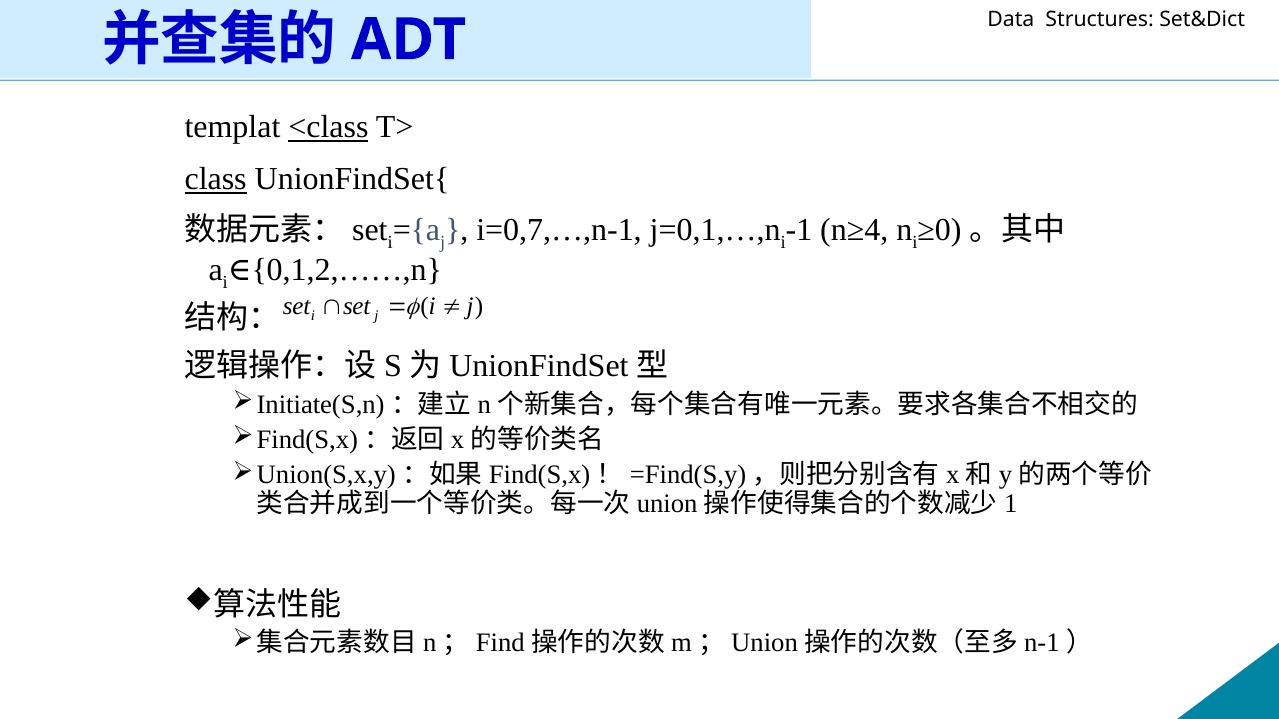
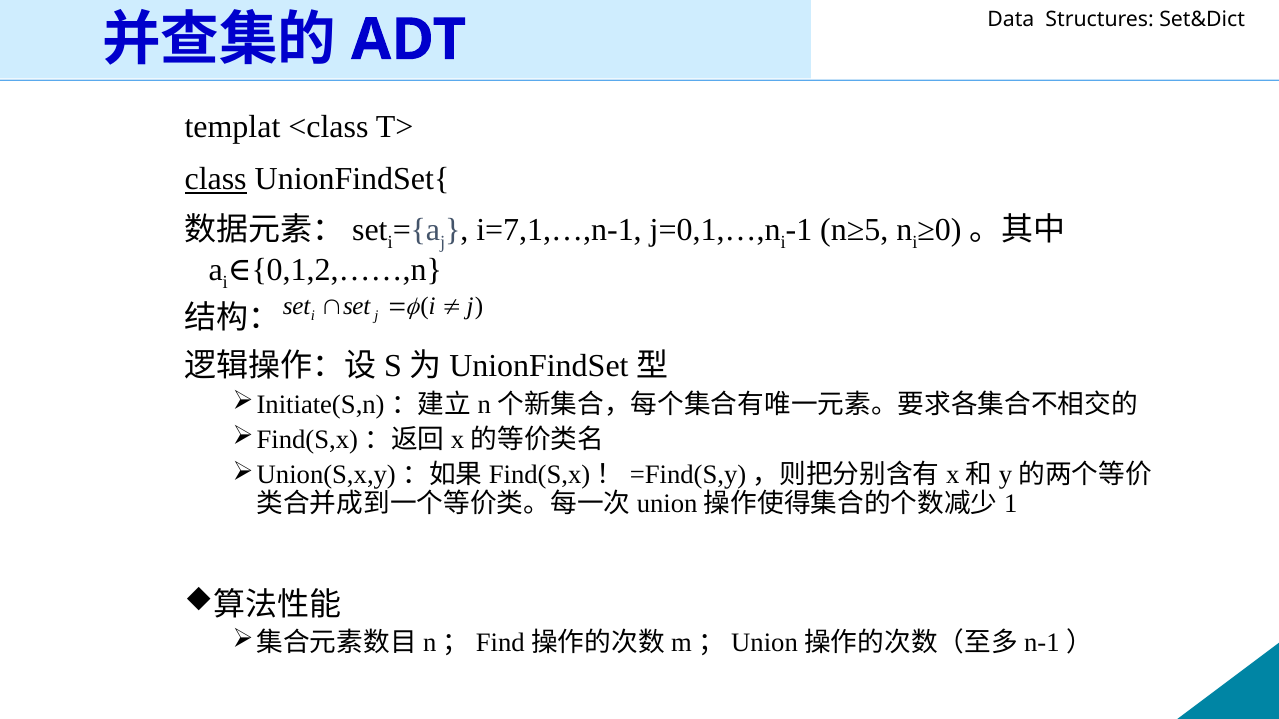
<class underline: present -> none (328, 128)
i=0,7,…,n-1: i=0,7,…,n-1 -> i=7,1,…,n-1 (559, 230)
n≥4: n≥4 -> n≥5 (854, 230)
